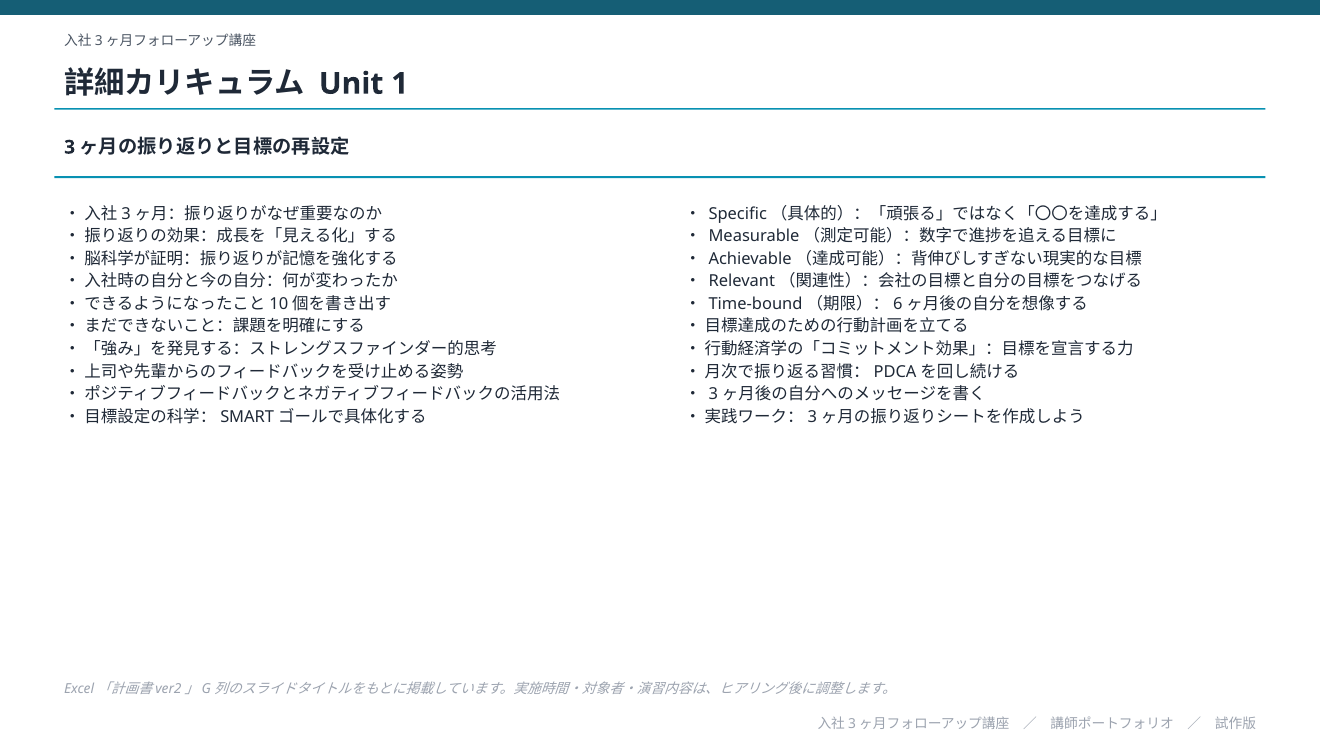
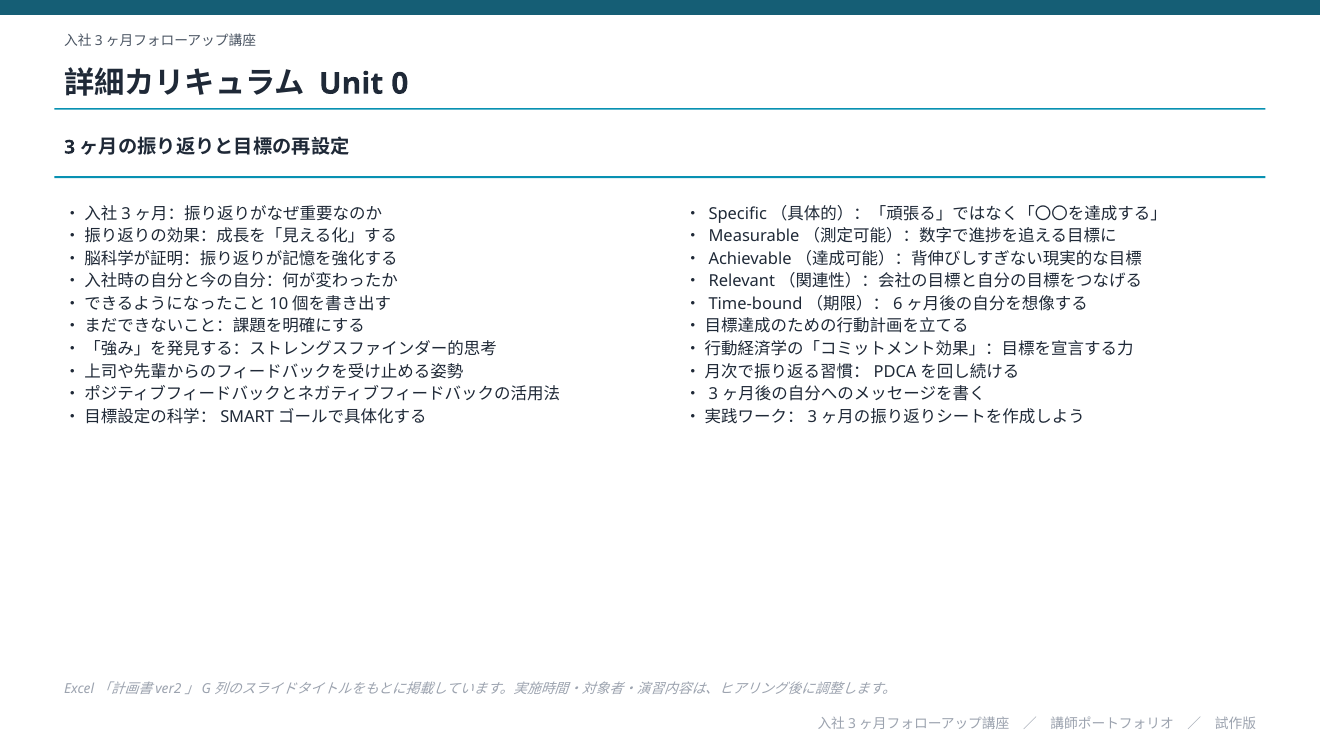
1: 1 -> 0 (400, 84)
